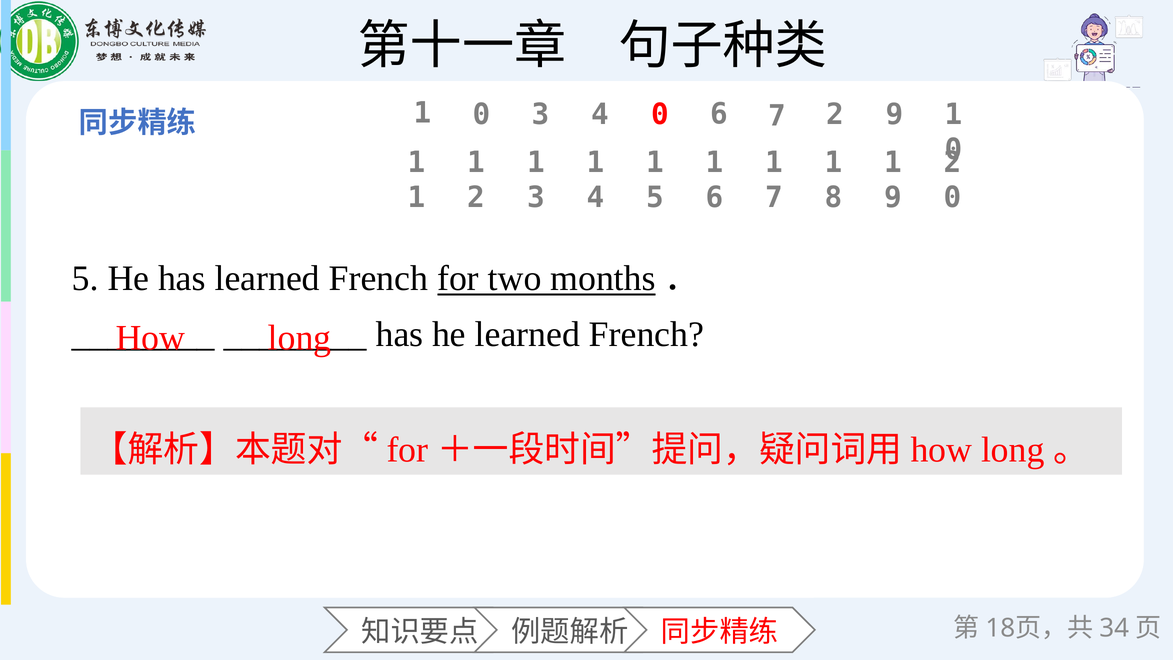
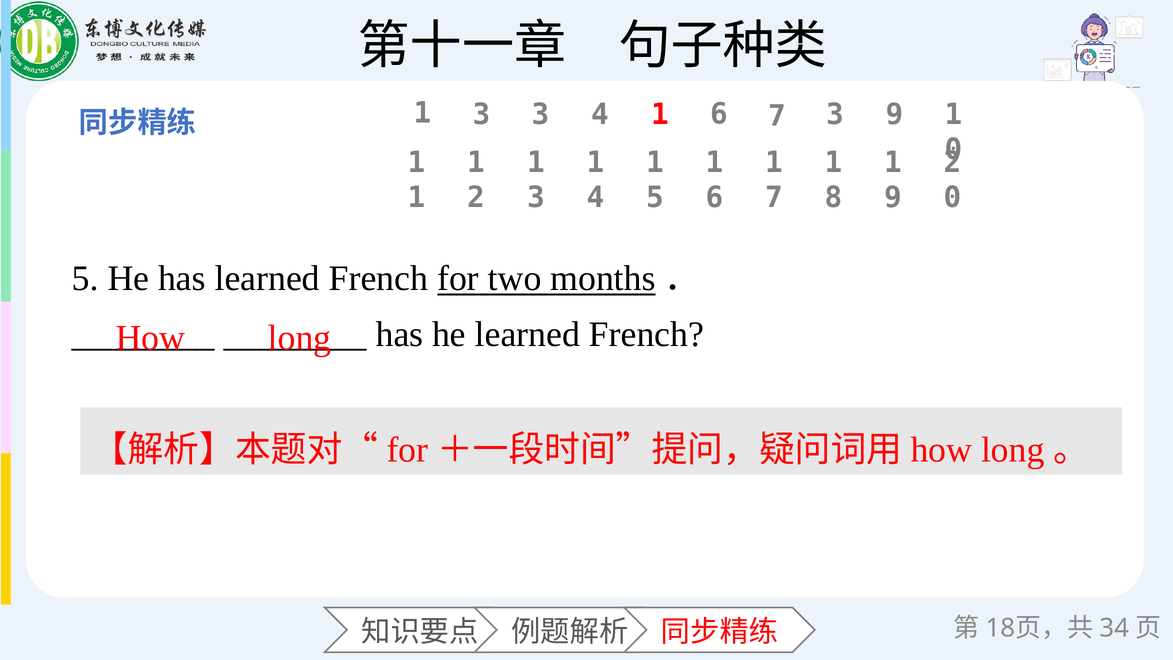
0: 0 -> 3 (482, 115)
3 4 0: 0 -> 1 (660, 115)
7 2: 2 -> 3 (835, 115)
